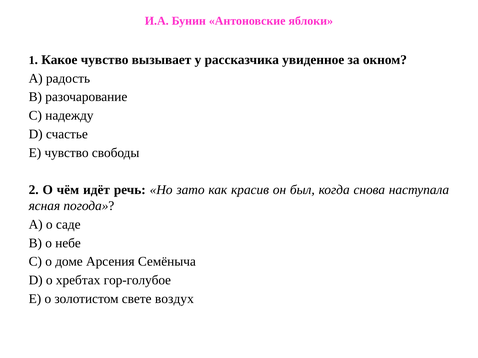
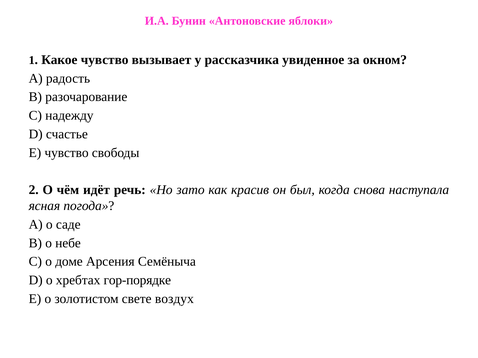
гор-голубое: гор-голубое -> гор-порядке (137, 281)
